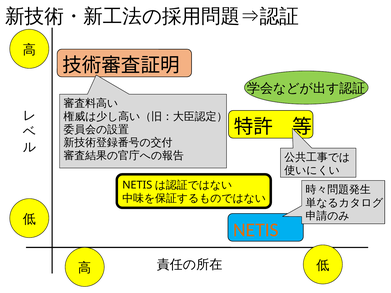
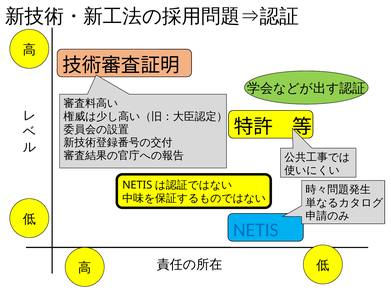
NETIS colour: orange -> blue (256, 230)
